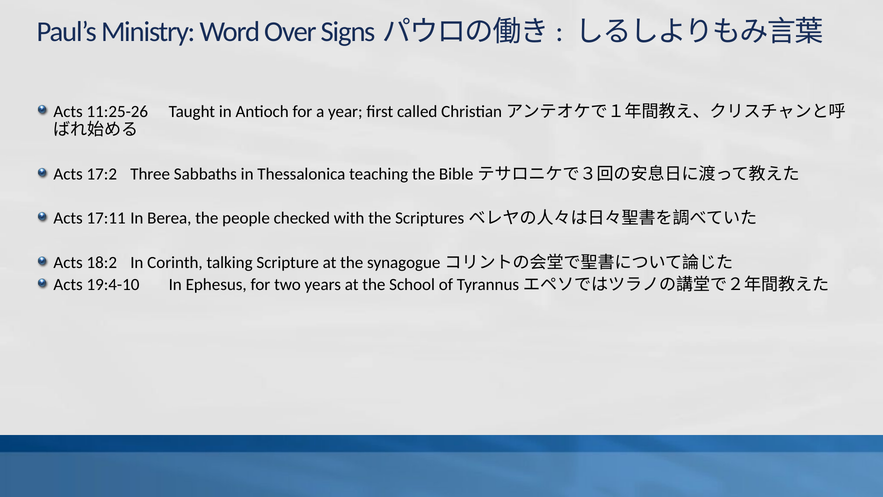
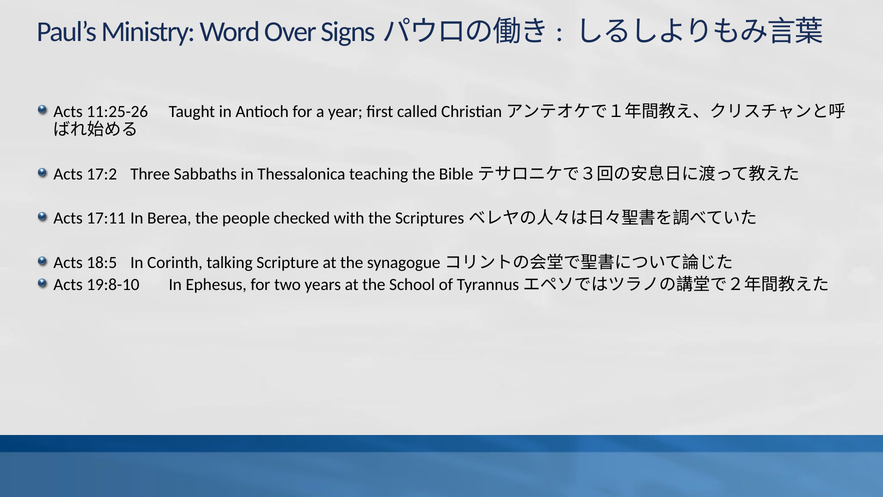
18:2: 18:2 -> 18:5 (102, 262)
19:4-10: 19:4-10 -> 19:8-10 (113, 284)
